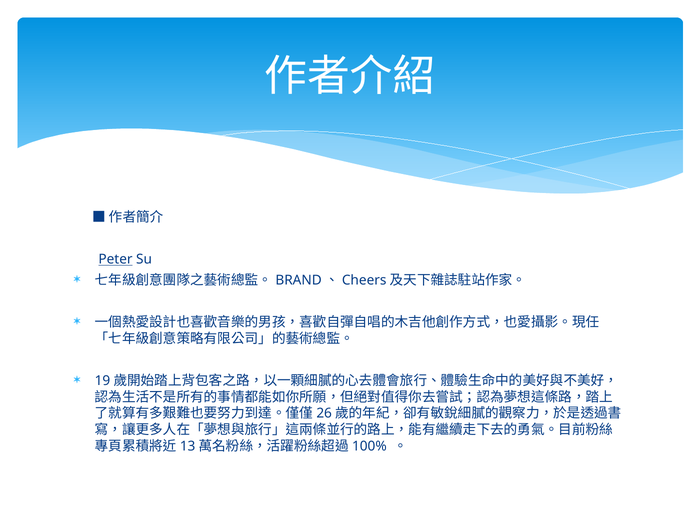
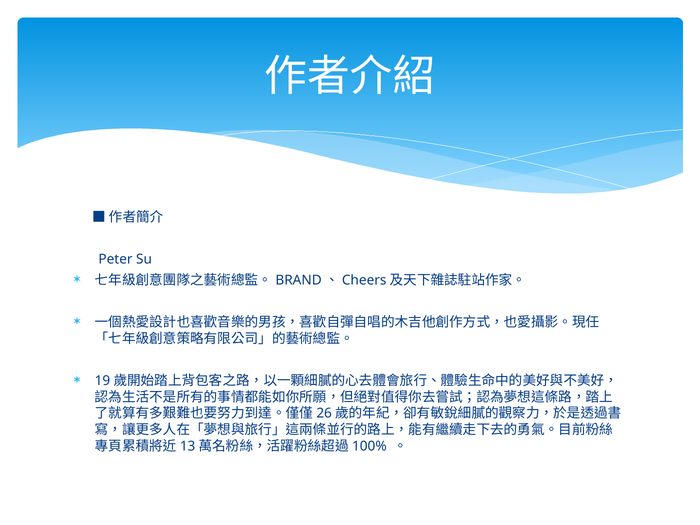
Peter underline: present -> none (116, 259)
